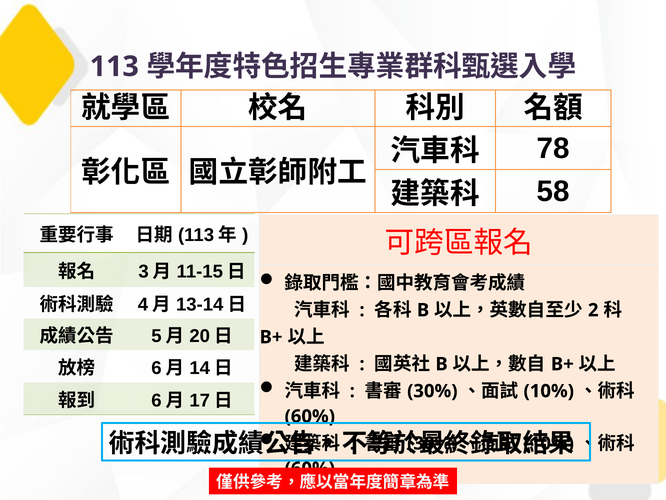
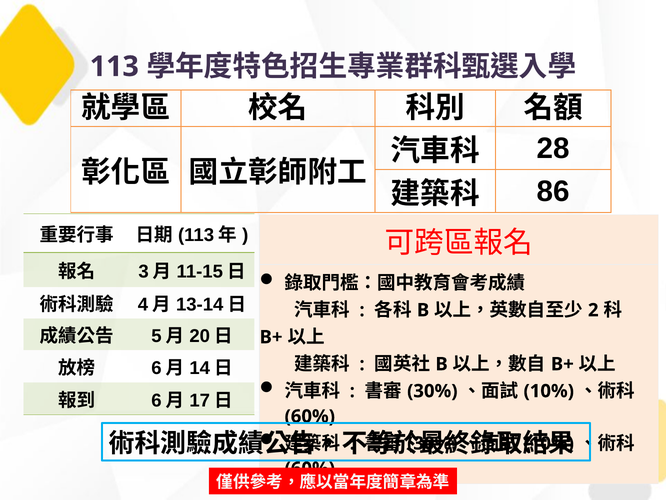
78: 78 -> 28 (553, 148)
58: 58 -> 86 (553, 191)
